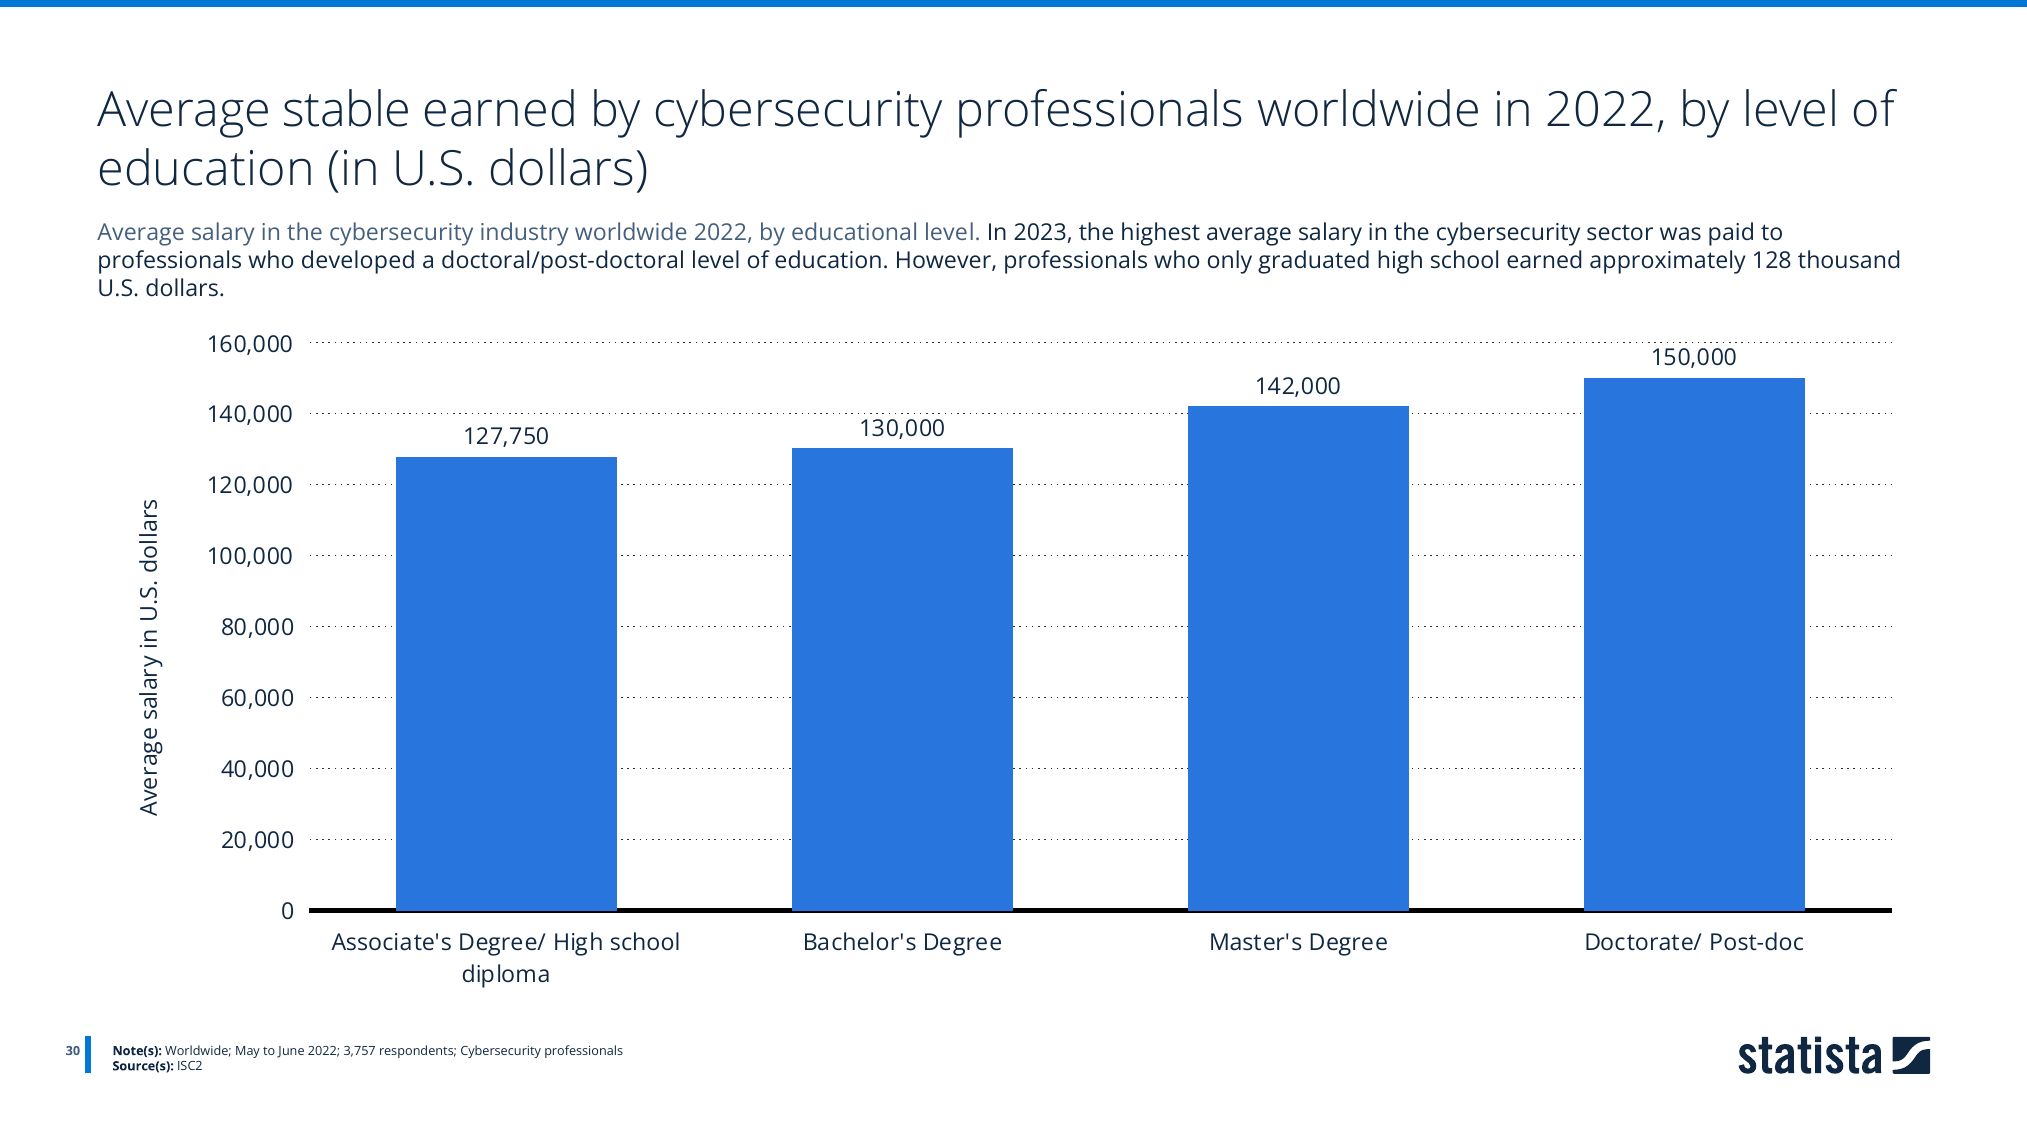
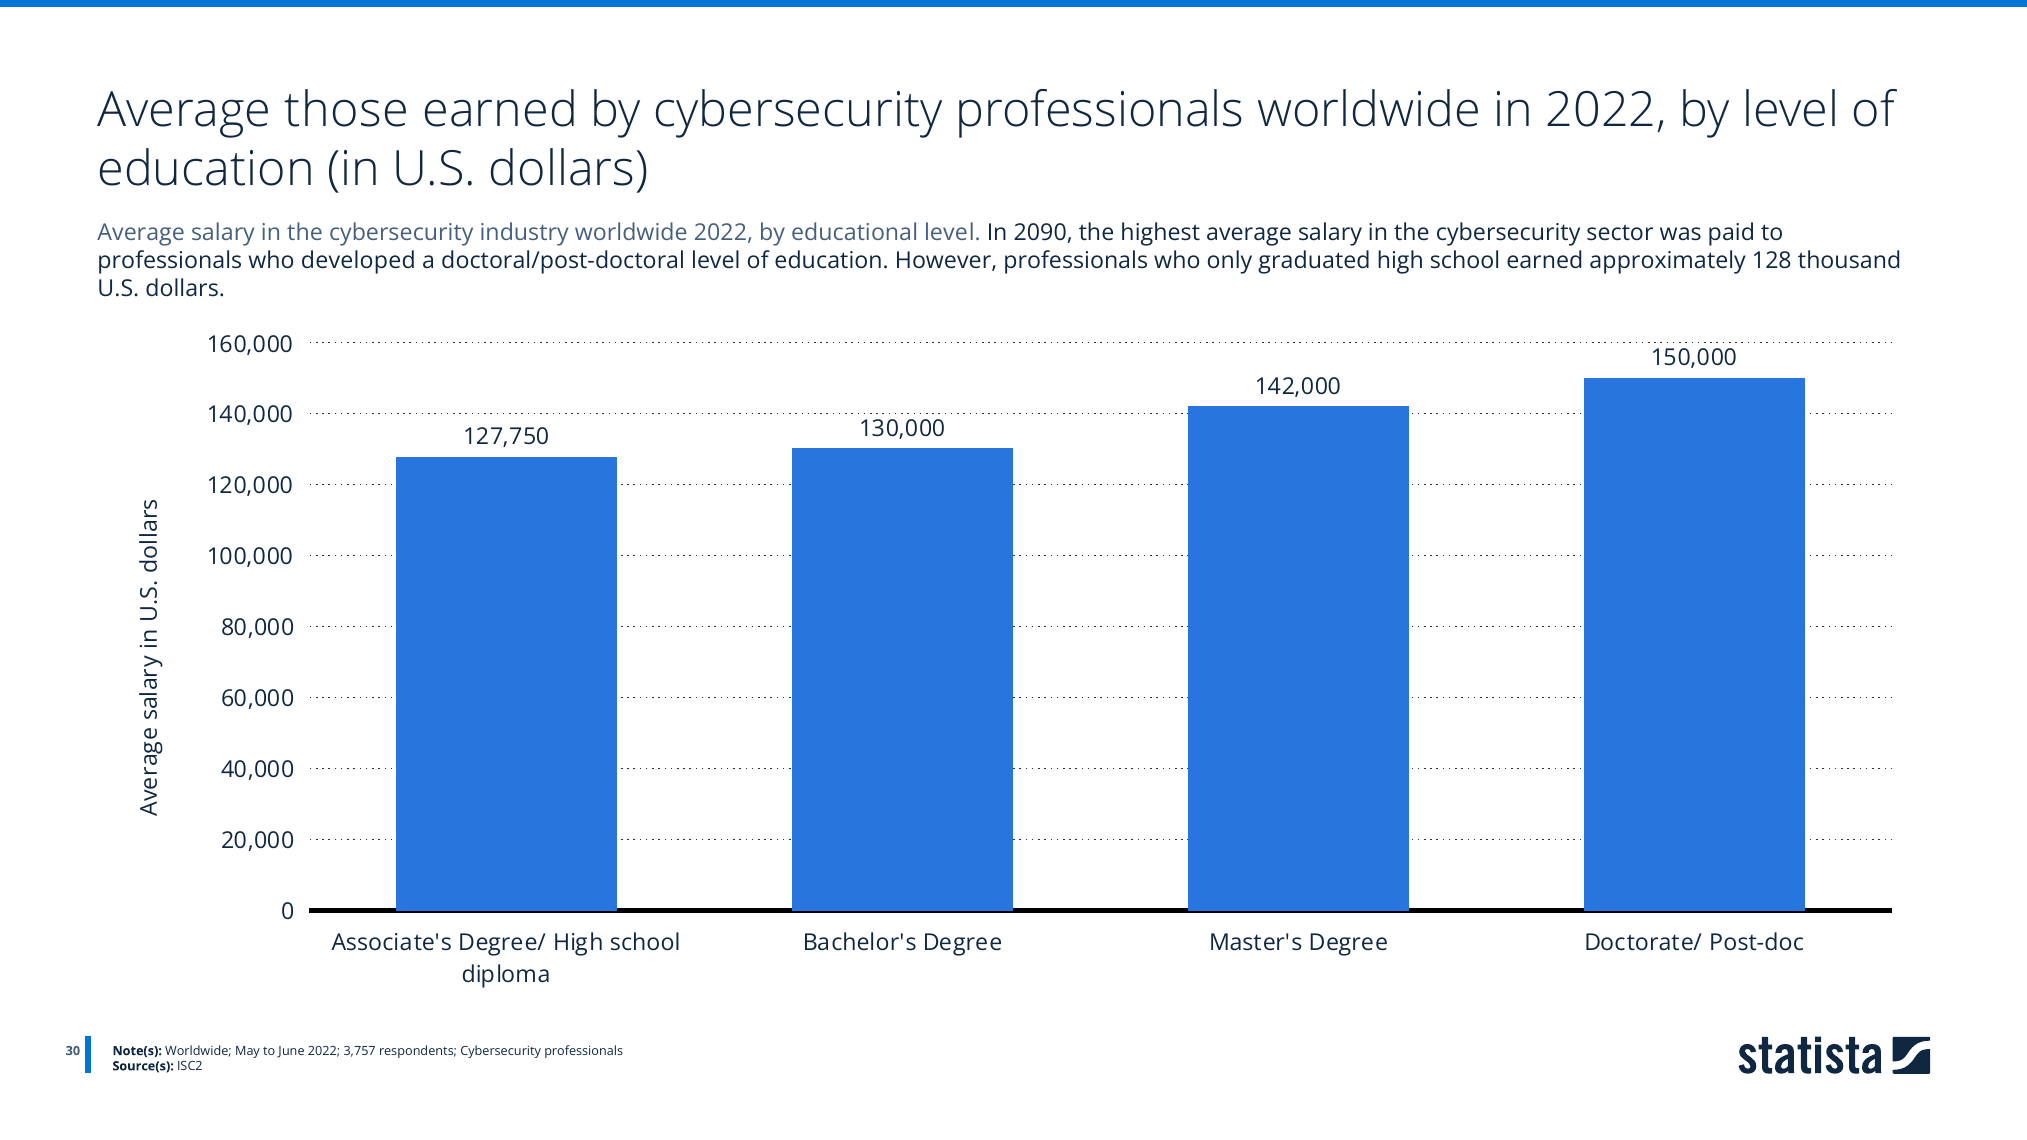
stable: stable -> those (347, 111)
2023: 2023 -> 2090 (1043, 233)
